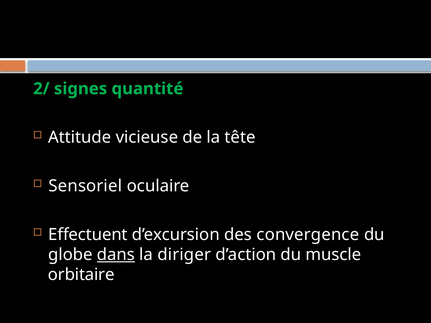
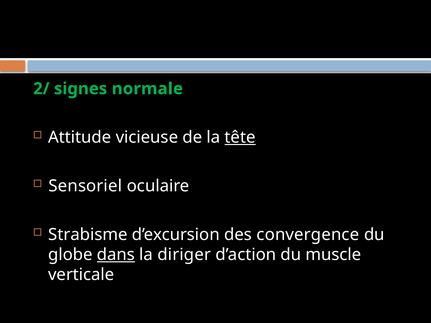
quantité: quantité -> normale (147, 89)
tête underline: none -> present (240, 137)
Effectuent: Effectuent -> Strabisme (88, 235)
orbitaire: orbitaire -> verticale (81, 275)
